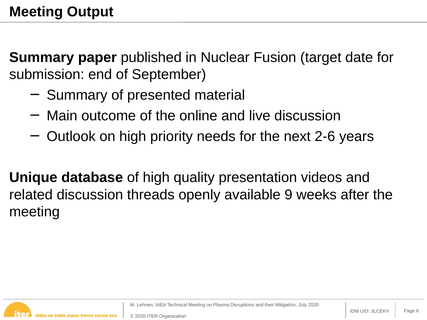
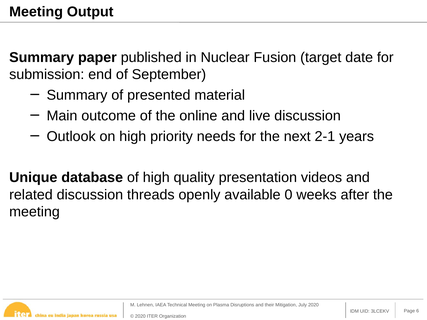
2-6: 2-6 -> 2-1 (325, 136)
9: 9 -> 0 (288, 195)
